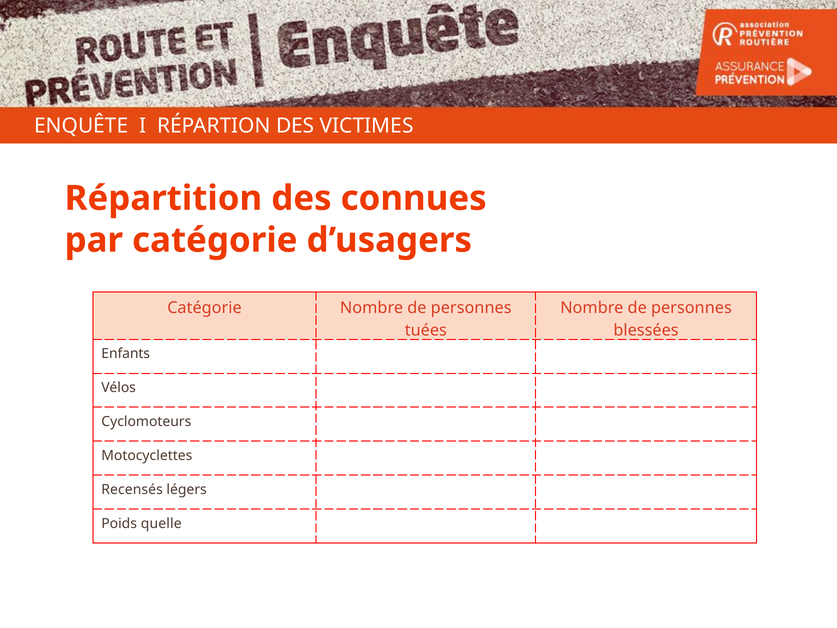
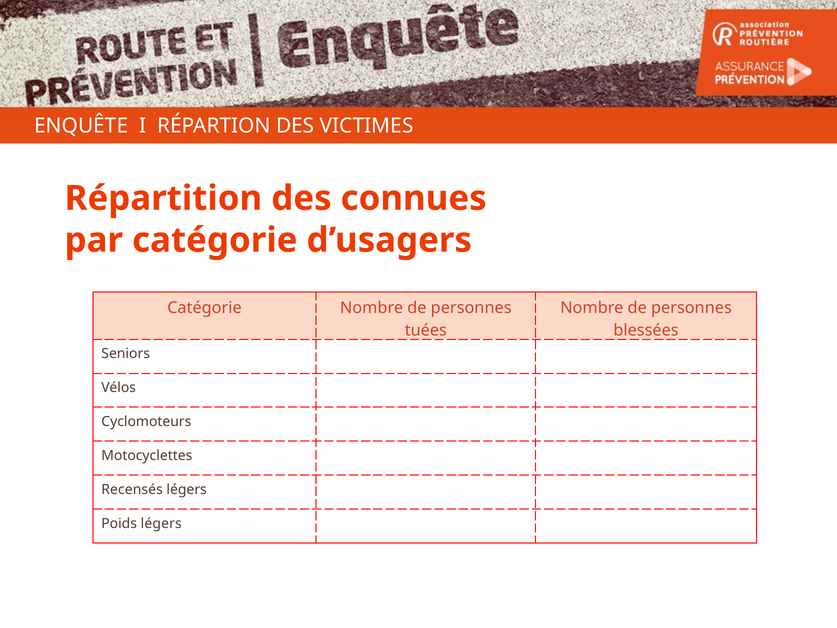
Enfants: Enfants -> Seniors (126, 354)
Poids quelle: quelle -> légers (161, 523)
